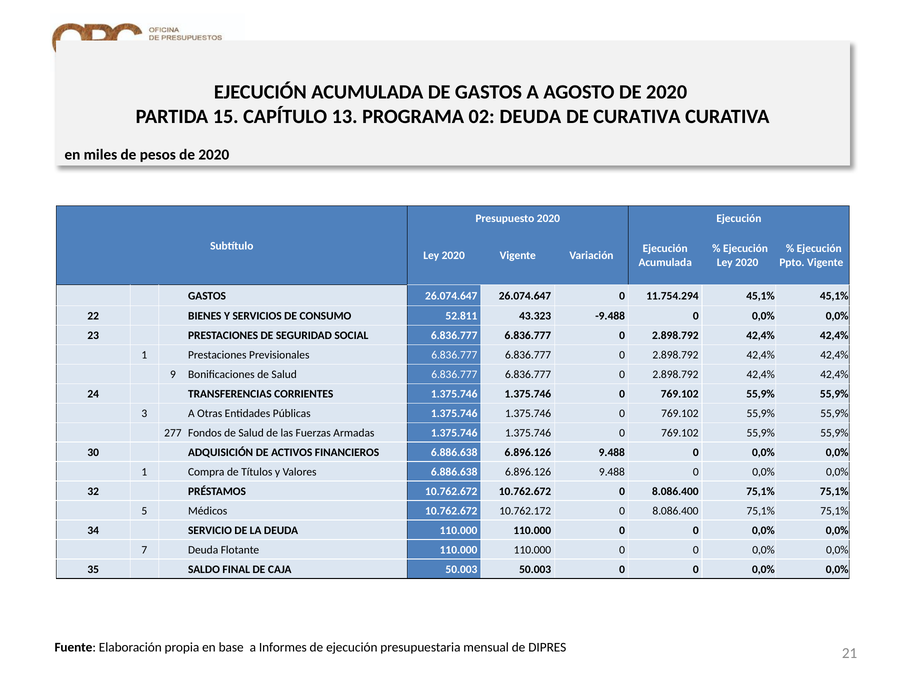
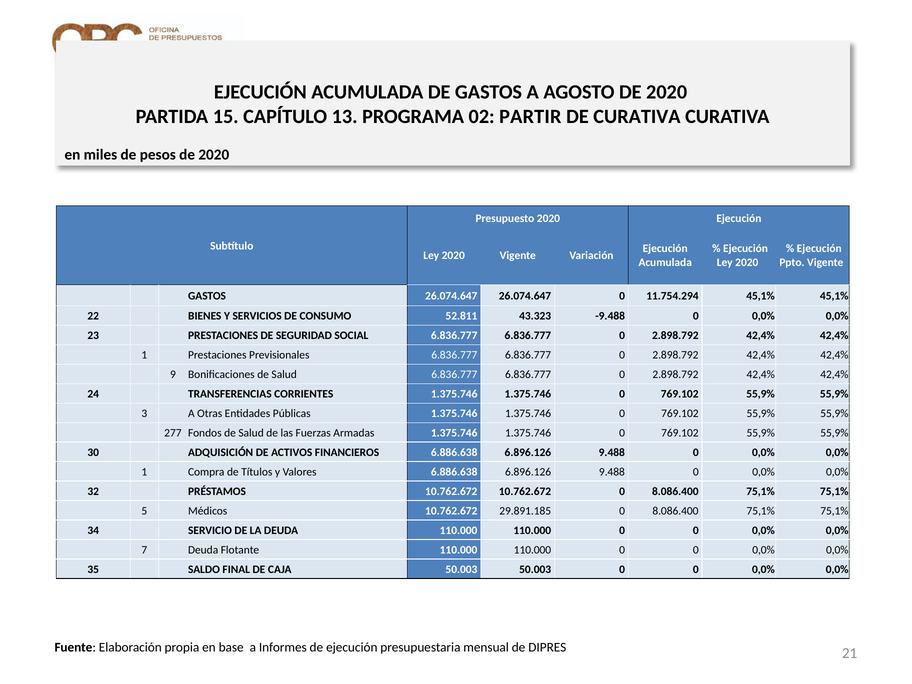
02 DEUDA: DEUDA -> PARTIR (530, 117)
10.762.172: 10.762.172 -> 29.891.185 (525, 511)
